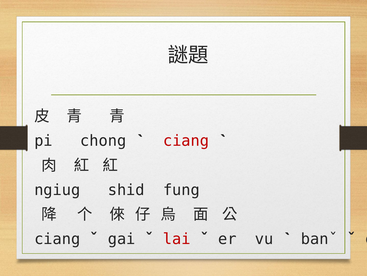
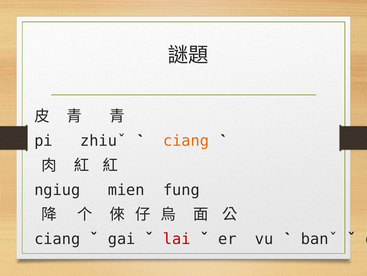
chong: chong -> zhiuˇ (103, 141)
ciang colour: red -> orange (186, 141)
shid: shid -> mien (126, 189)
